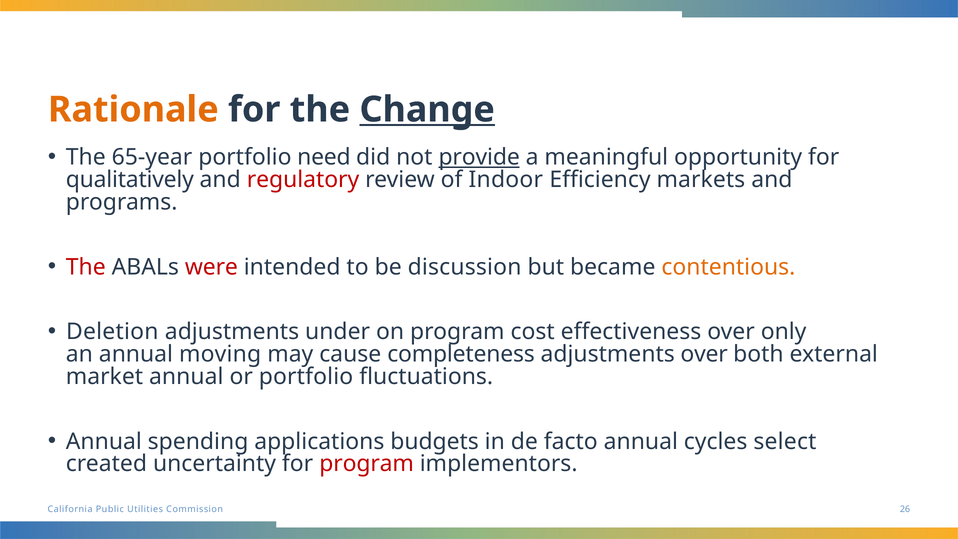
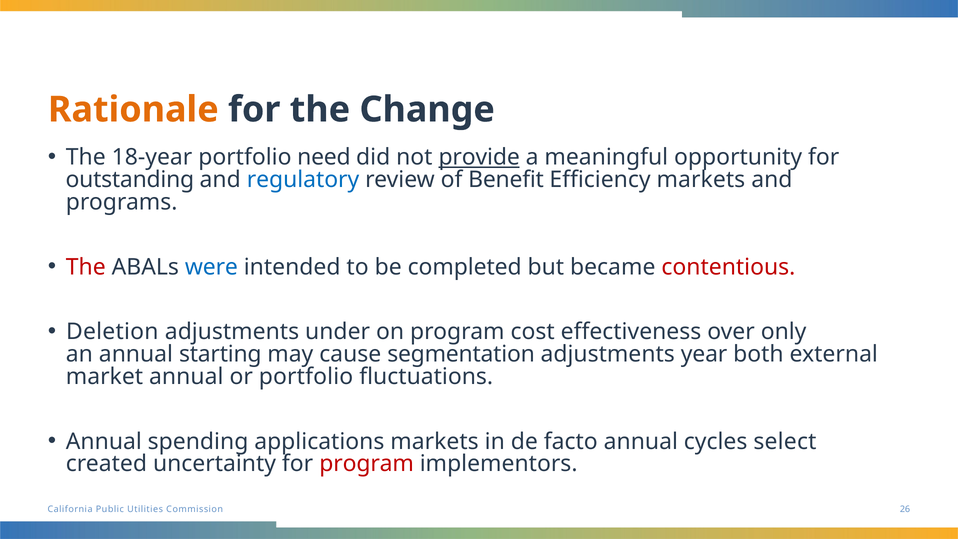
Change underline: present -> none (427, 110)
65-year: 65-year -> 18-year (152, 157)
qualitatively: qualitatively -> outstanding (130, 180)
regulatory colour: red -> blue (303, 180)
Indoor: Indoor -> Benefit (506, 180)
were colour: red -> blue (211, 267)
discussion: discussion -> completed (465, 267)
contentious colour: orange -> red (728, 267)
moving: moving -> starting (220, 354)
completeness: completeness -> segmentation (461, 354)
adjustments over: over -> year (704, 354)
applications budgets: budgets -> markets (435, 441)
